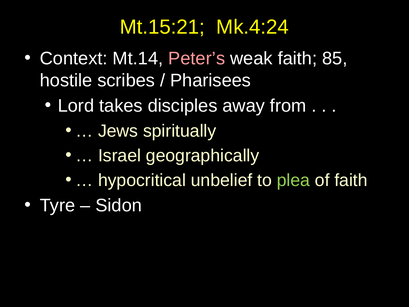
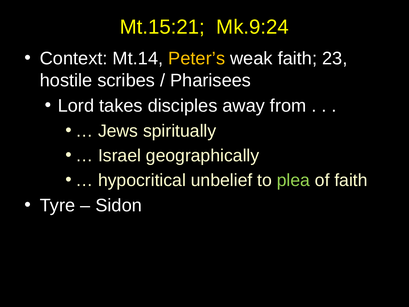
Mk.4:24: Mk.4:24 -> Mk.9:24 (253, 27)
Peter’s colour: pink -> yellow (197, 59)
85: 85 -> 23 (335, 59)
